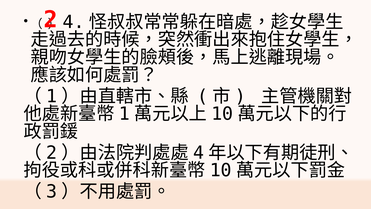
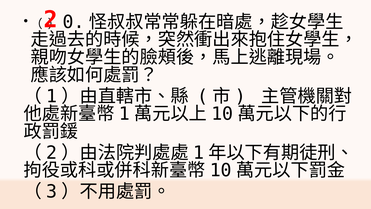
4: 4 -> 0 (74, 22)
4: 4 -> 1 (199, 153)
